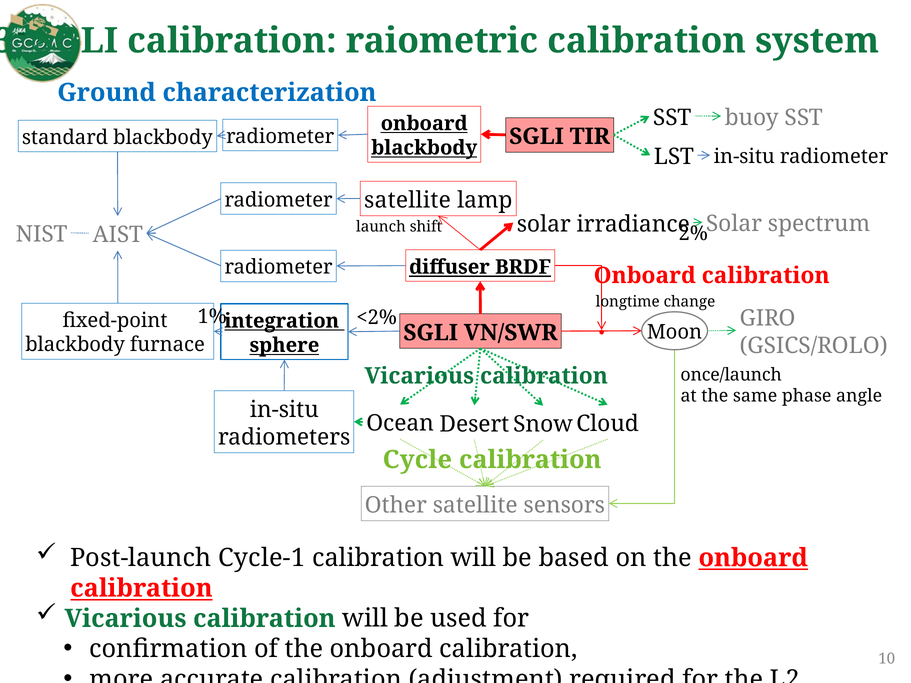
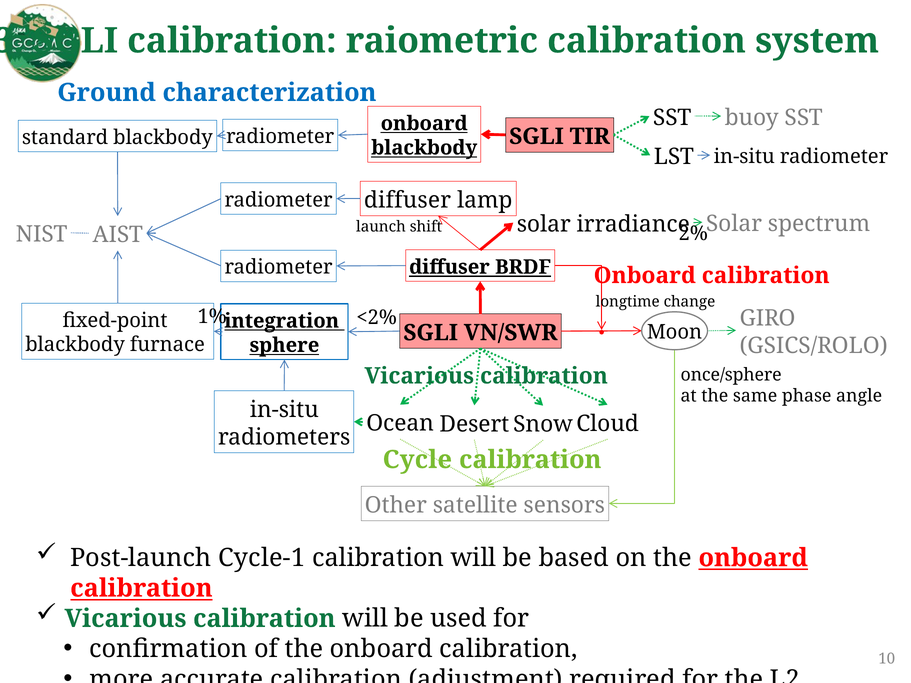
satellite: satellite -> diffuser (407, 200)
once/launch: once/launch -> once/sphere (731, 375)
